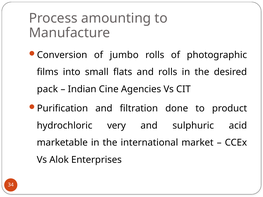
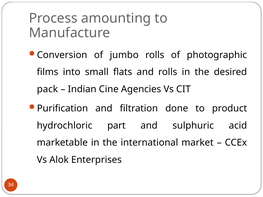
very: very -> part (116, 126)
